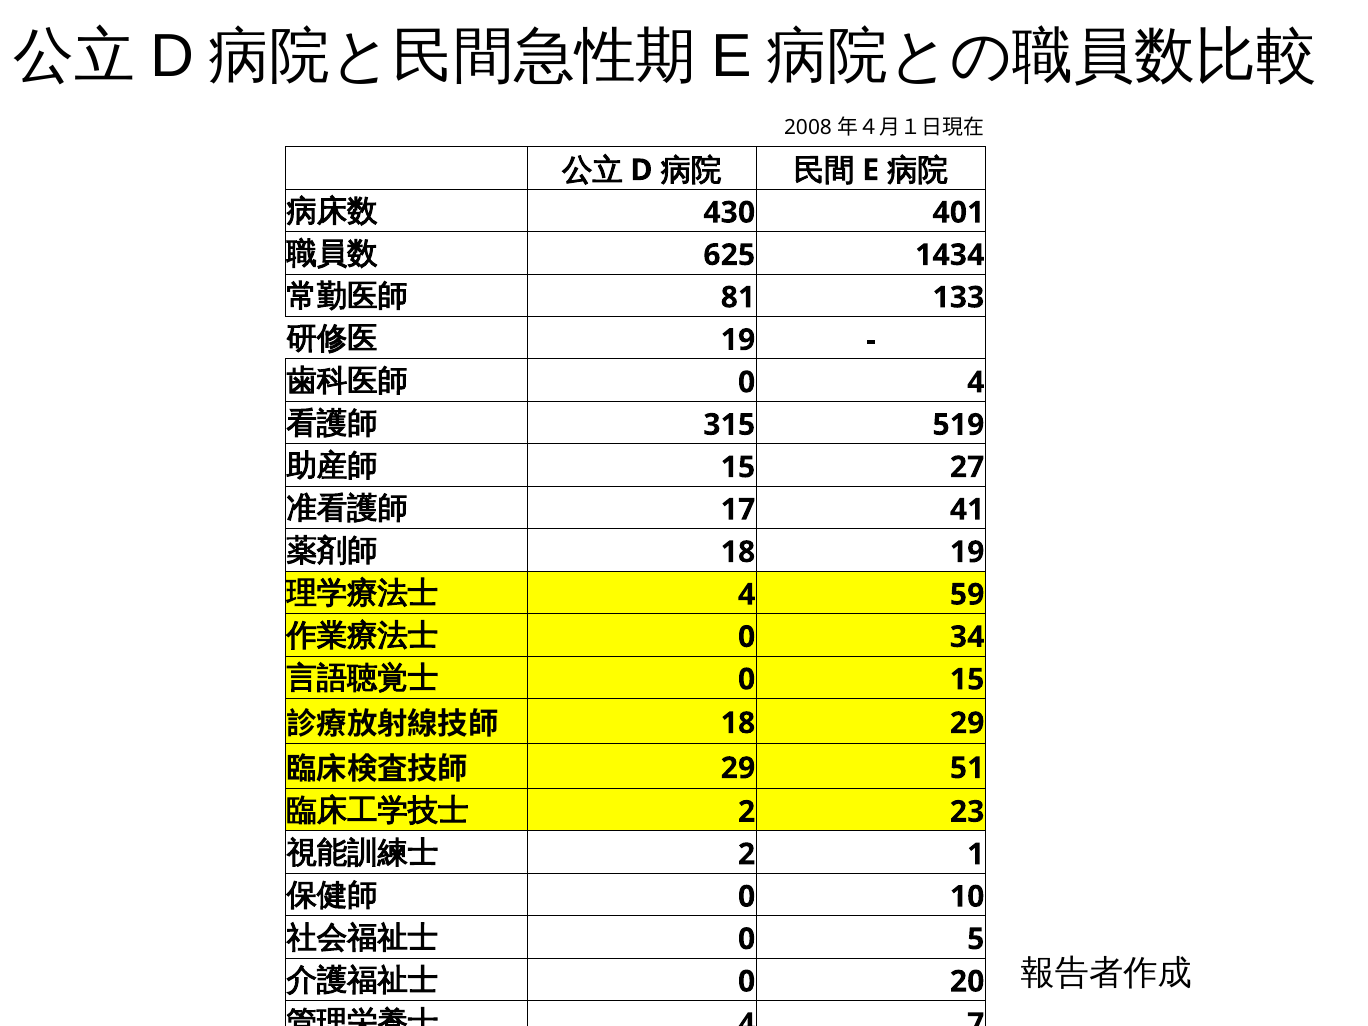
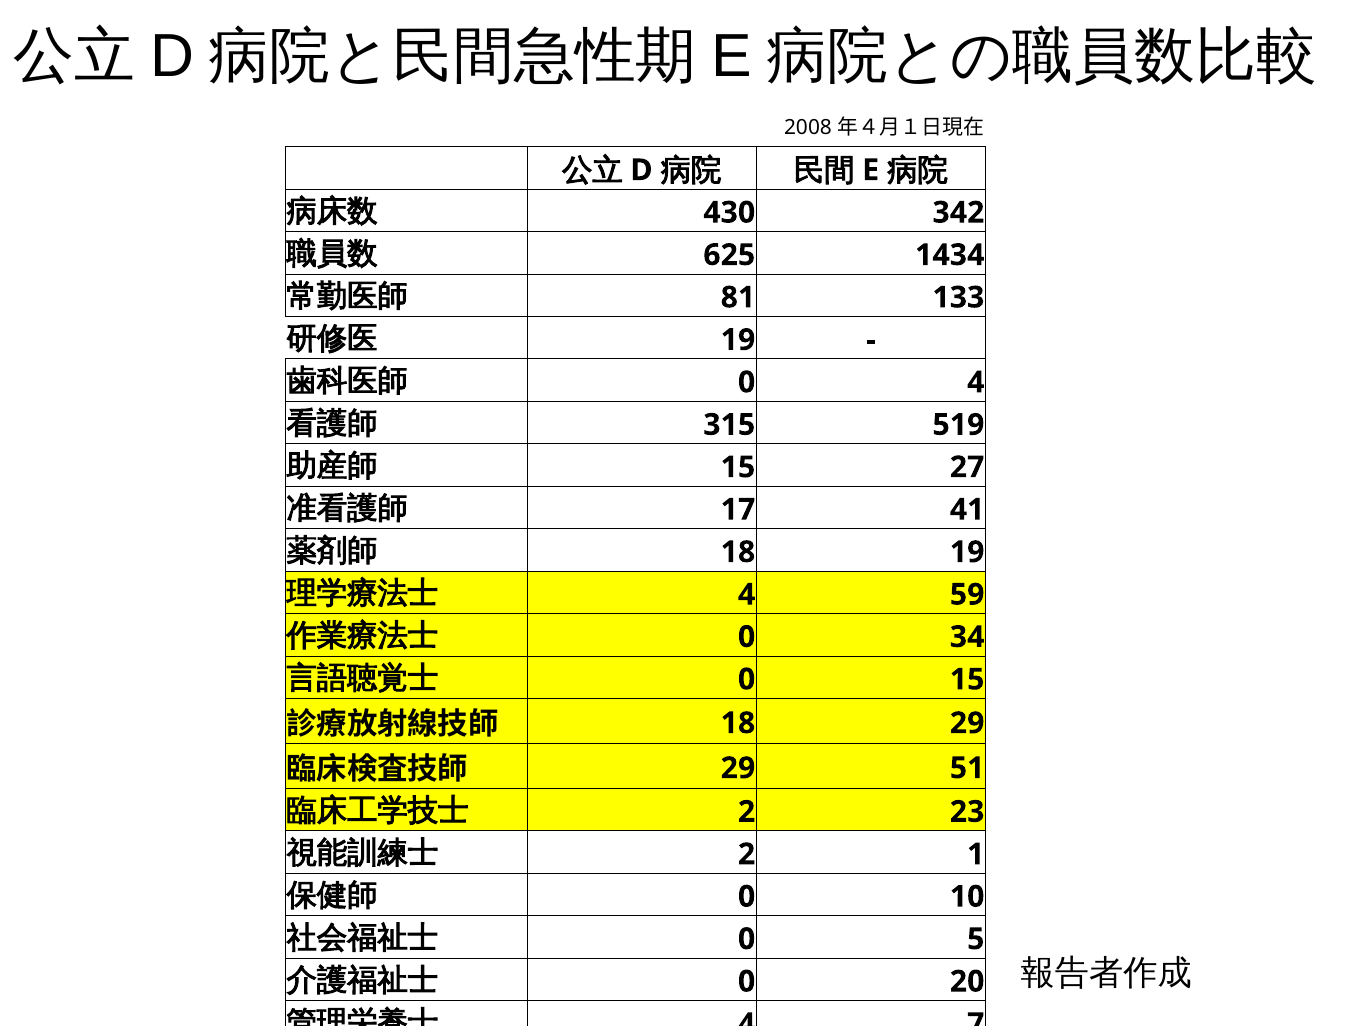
401: 401 -> 342 (958, 213)
